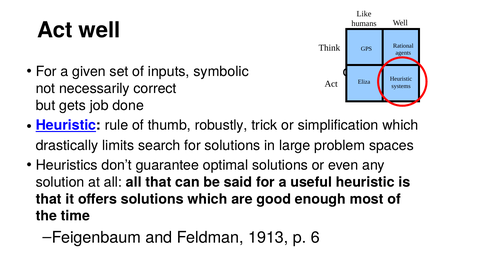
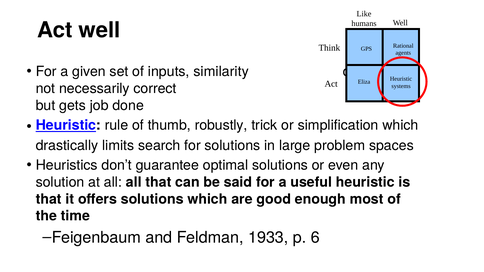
symbolic: symbolic -> similarity (221, 72)
1913: 1913 -> 1933 (268, 238)
